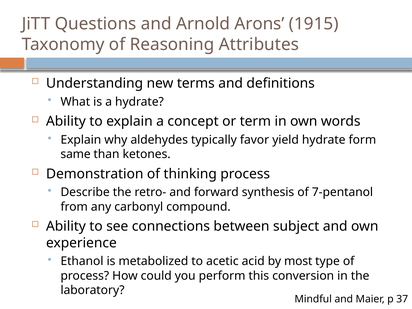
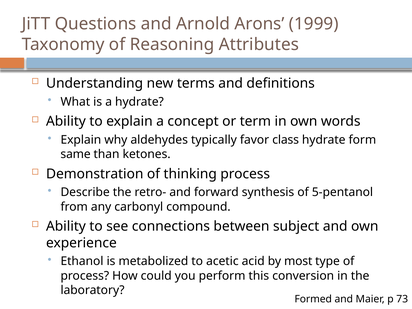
1915: 1915 -> 1999 (314, 24)
yield: yield -> class (286, 140)
7-pentanol: 7-pentanol -> 5-pentanol (342, 192)
Mindful: Mindful -> Formed (313, 299)
37: 37 -> 73 (402, 299)
